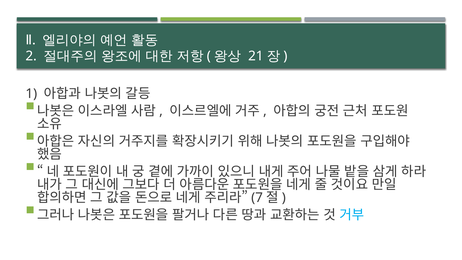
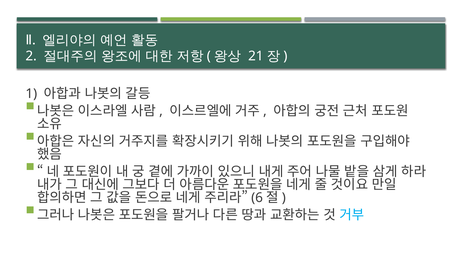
7: 7 -> 6 (257, 198)
